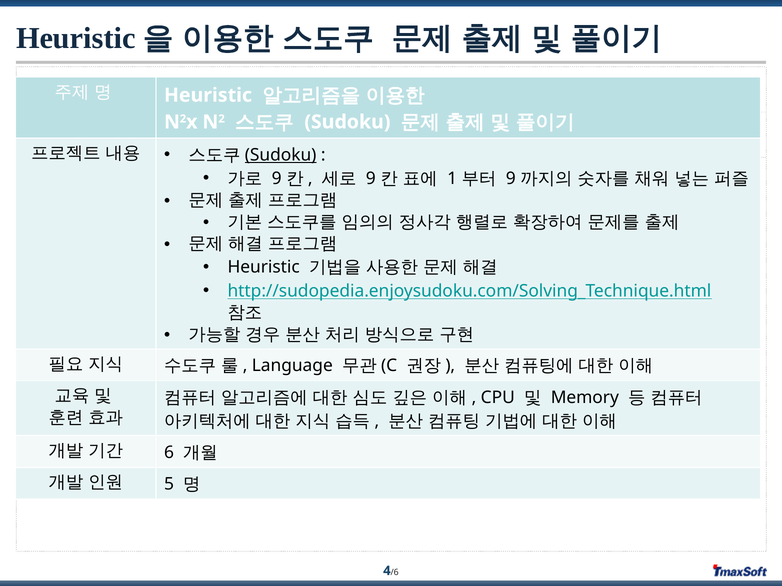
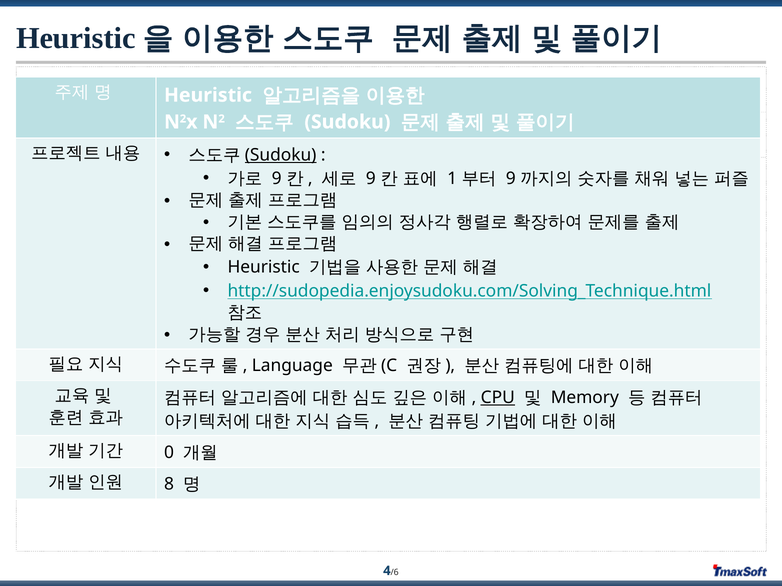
CPU underline: none -> present (498, 398)
6: 6 -> 0 (169, 453)
5: 5 -> 8 (169, 484)
